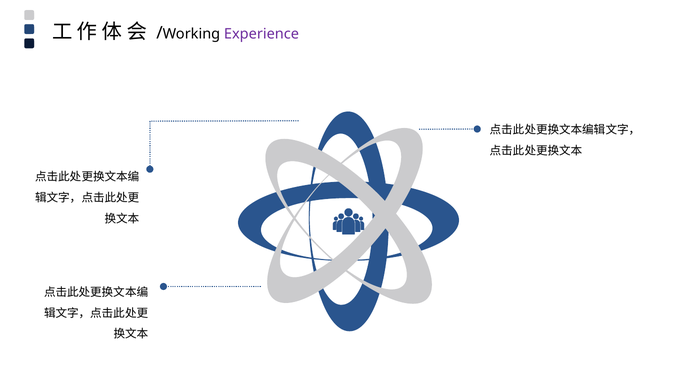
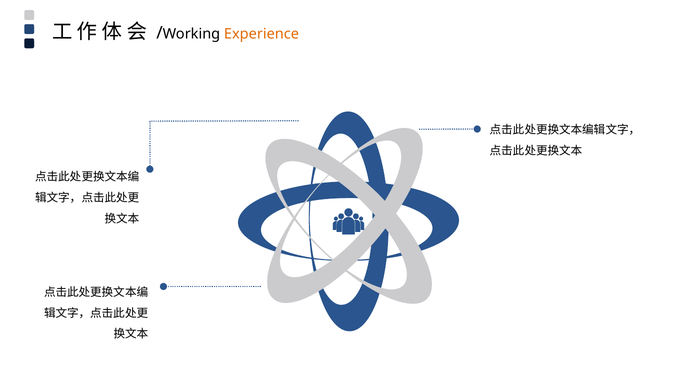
Experience colour: purple -> orange (261, 34)
